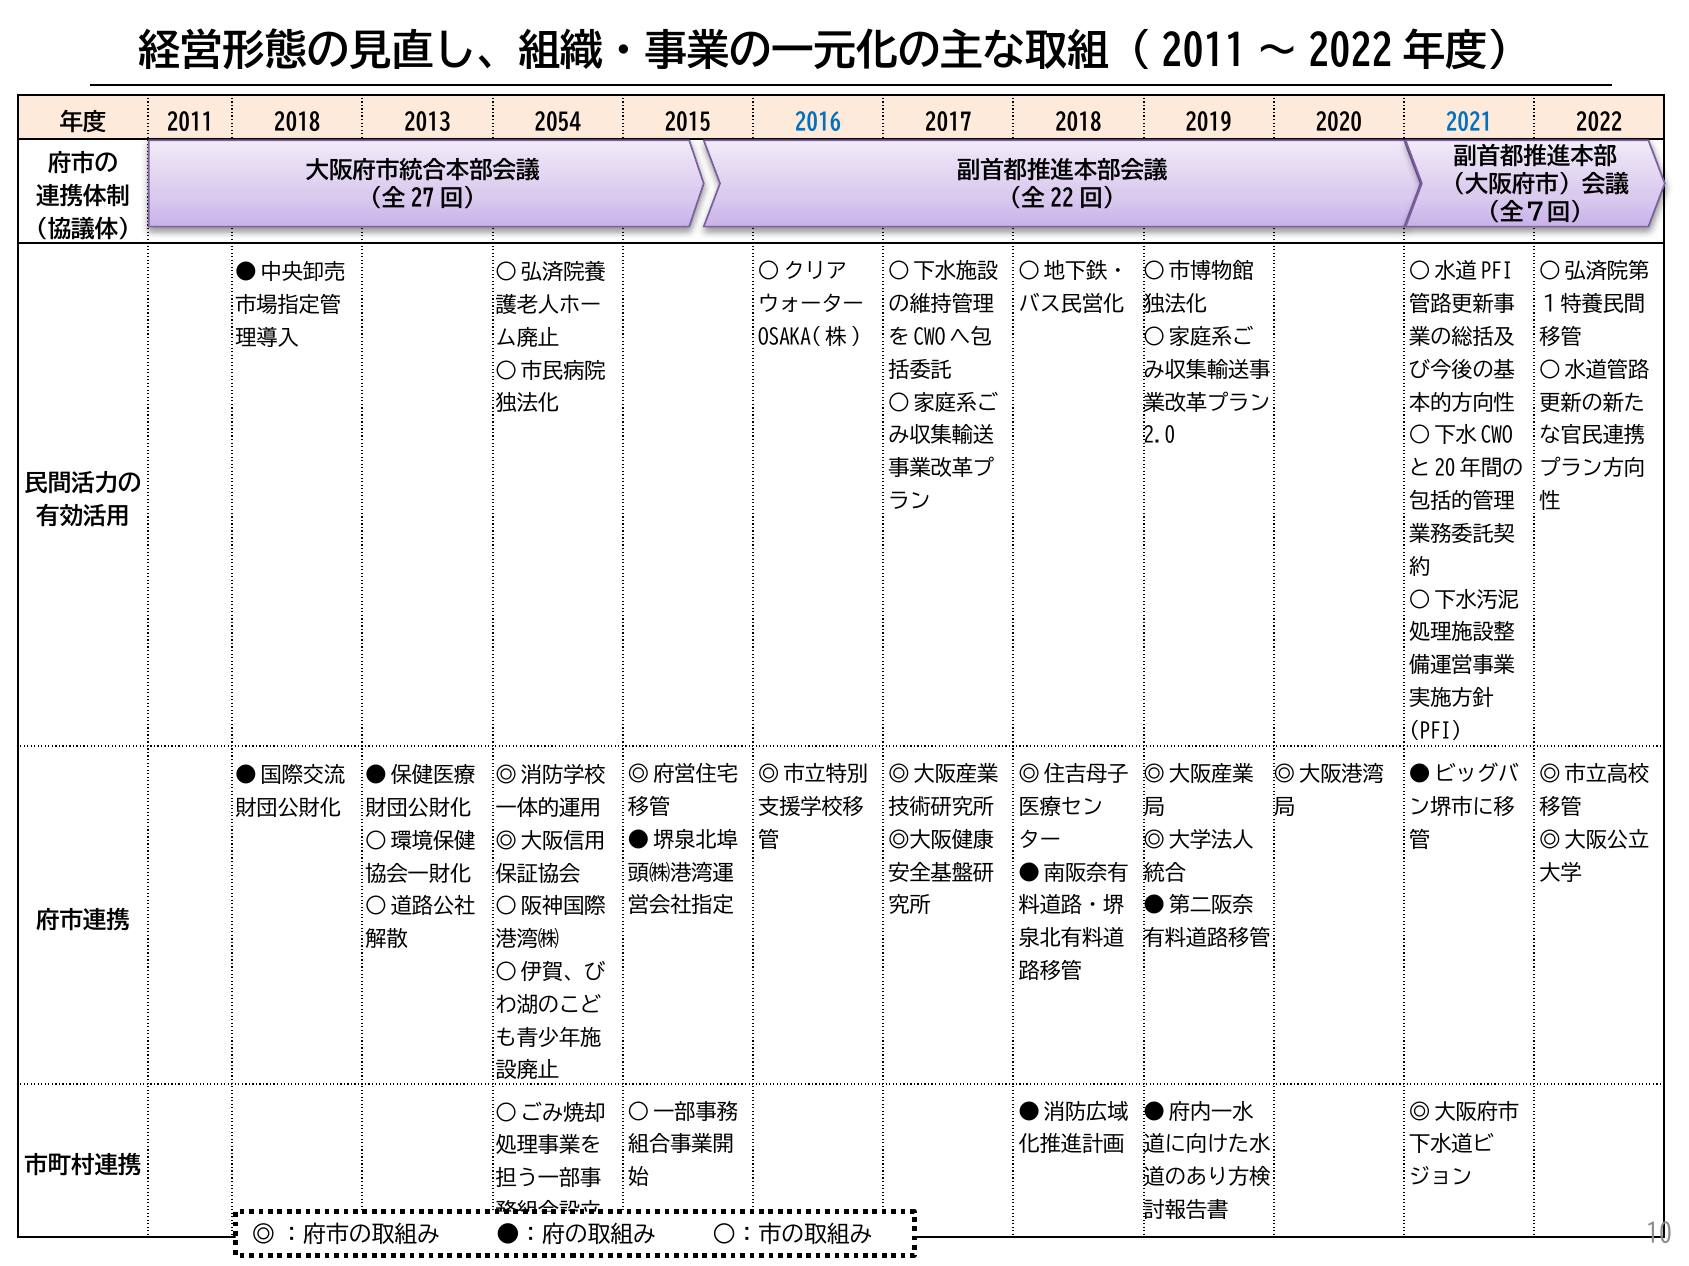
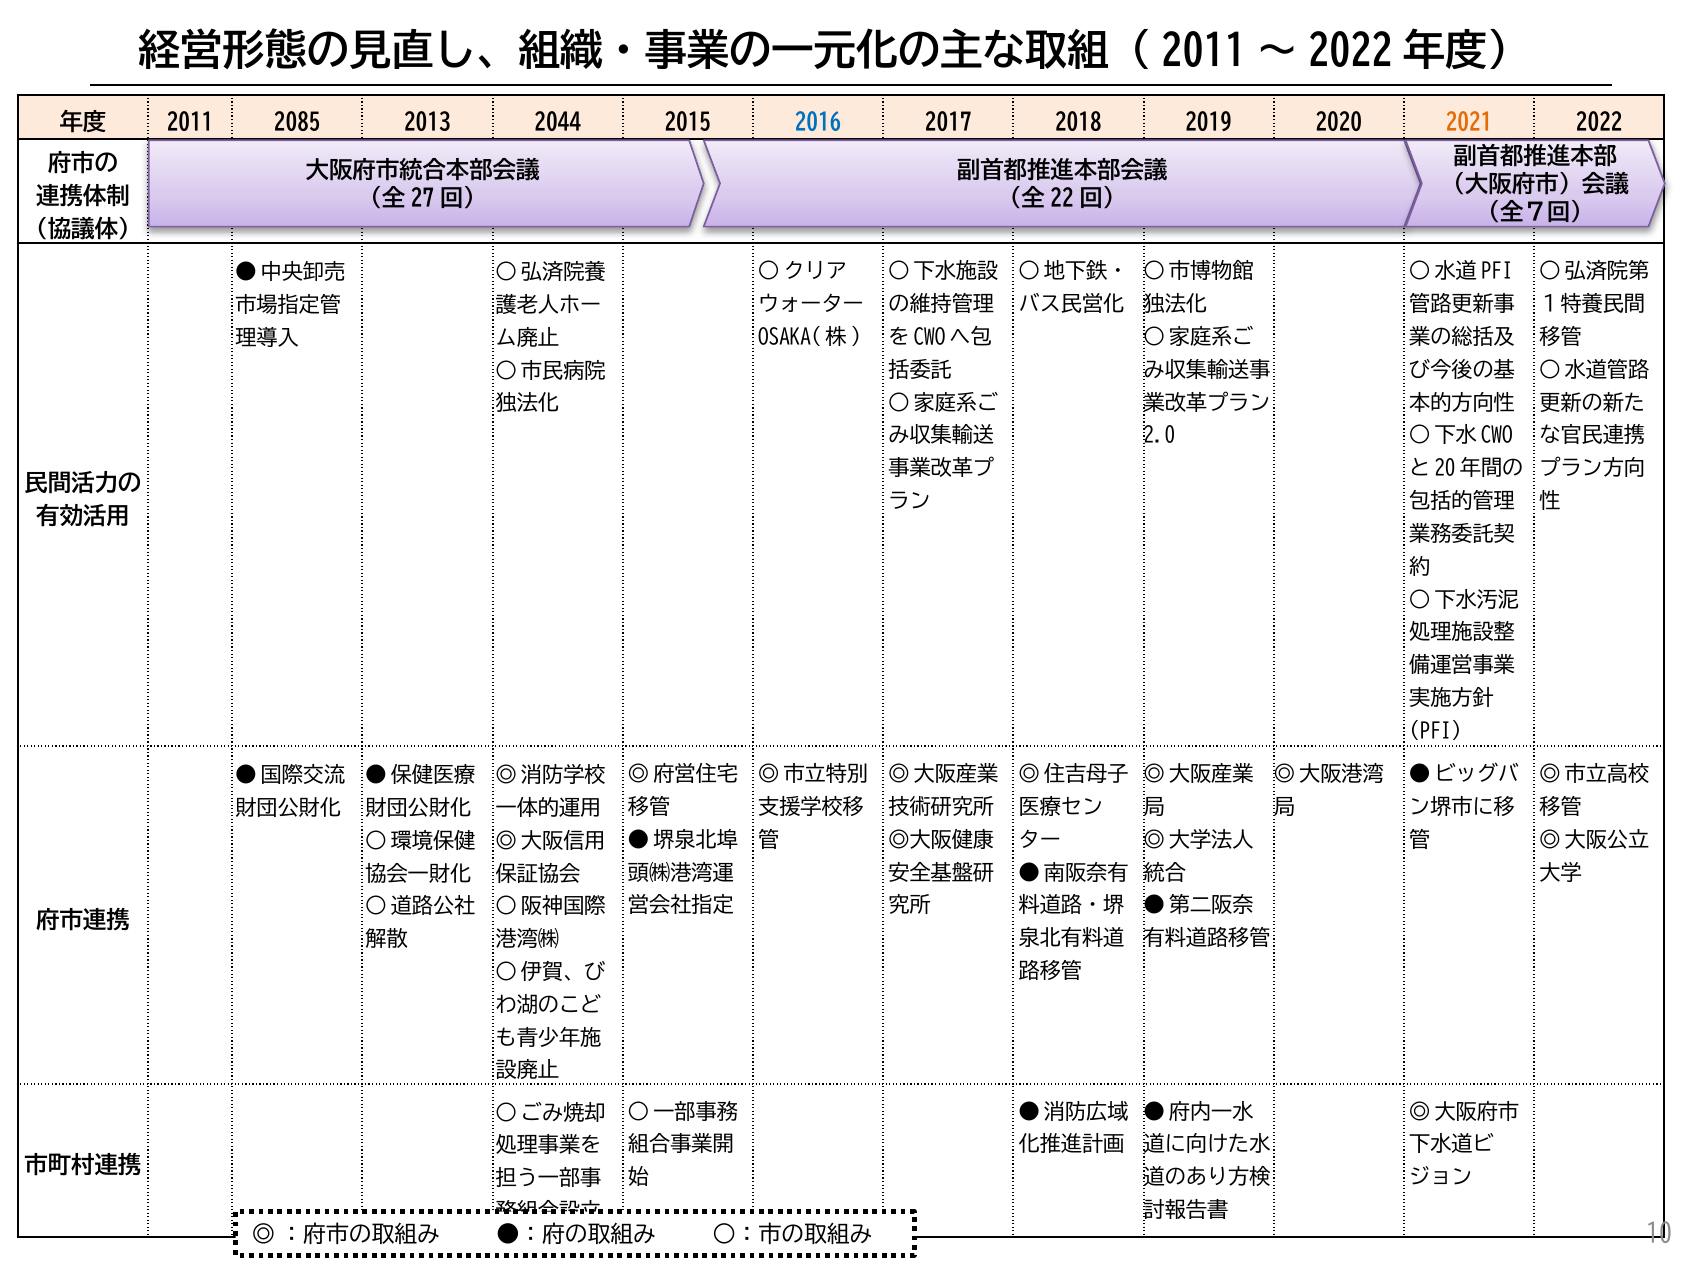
2011 2018: 2018 -> 2085 (297, 123)
2054: 2054 -> 2044 (558, 123)
2021 colour: blue -> orange (1469, 123)
